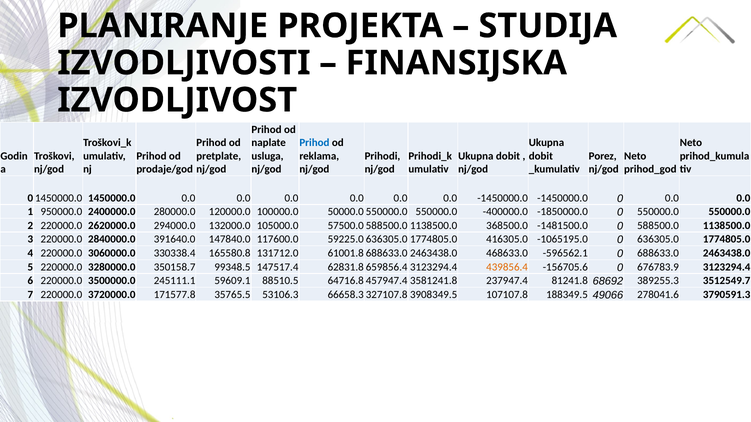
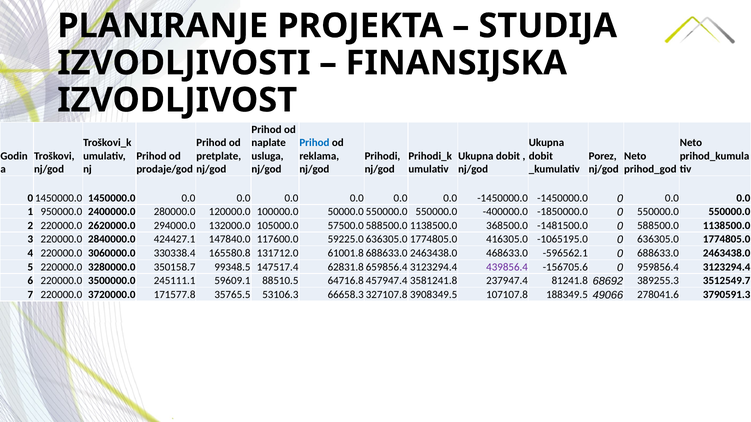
391640.0: 391640.0 -> 424427.1 (175, 240)
439856.4 colour: orange -> purple (507, 267)
676783.9: 676783.9 -> 959856.4 (658, 267)
